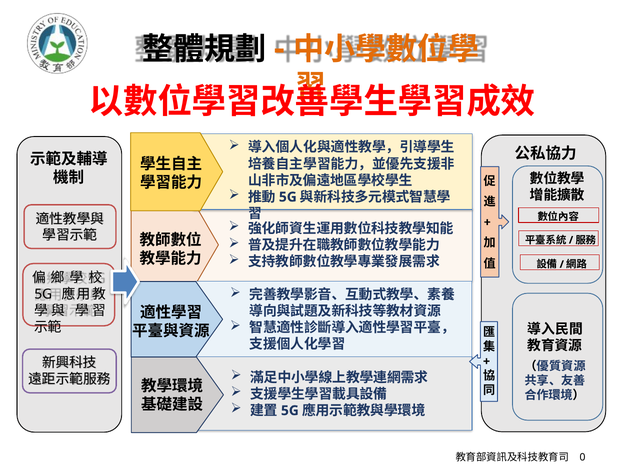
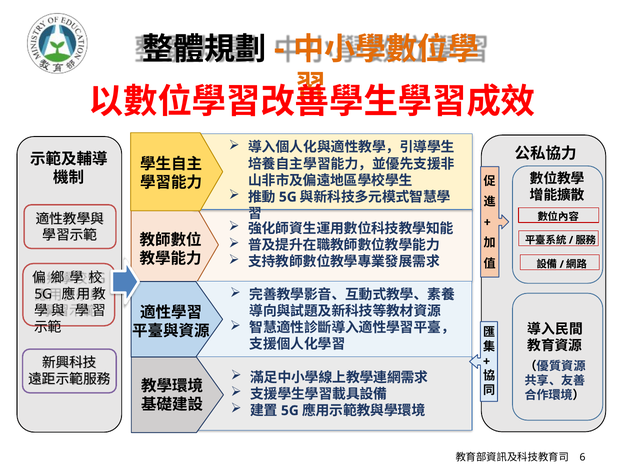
0: 0 -> 6 (582, 458)
